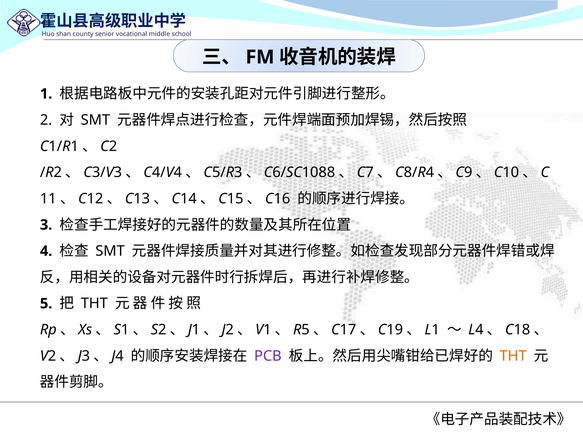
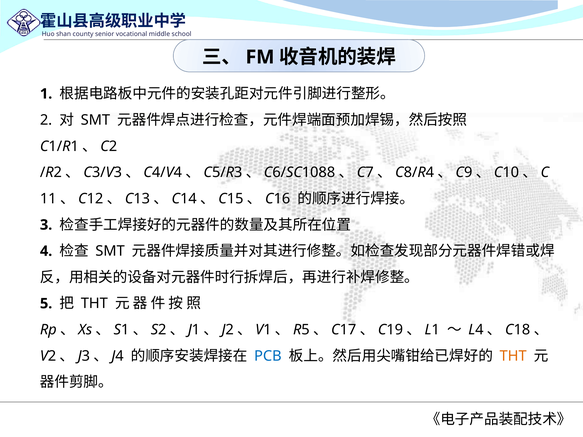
PCB colour: purple -> blue (268, 356)
